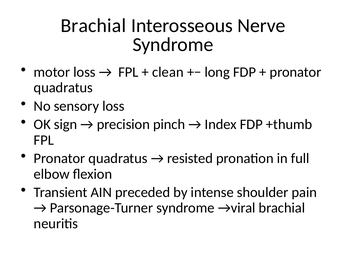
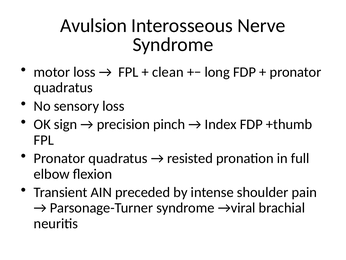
Brachial: Brachial -> Avulsion (94, 26)
